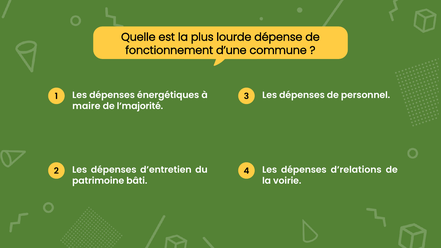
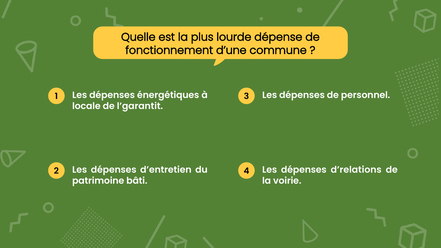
maire: maire -> locale (86, 106)
l’majorité: l’majorité -> l’garantit (140, 106)
